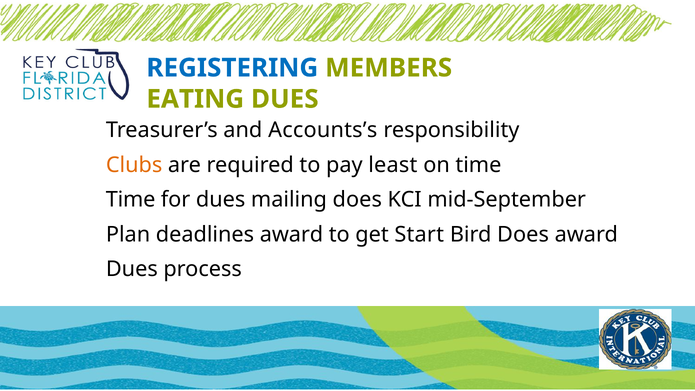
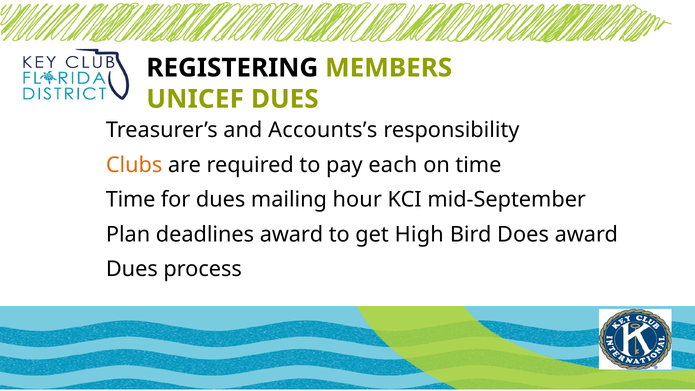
REGISTERING colour: blue -> black (232, 68)
EATING: EATING -> UNICEF (195, 99)
least: least -> each (393, 165)
mailing does: does -> hour (357, 200)
Start: Start -> High (419, 234)
